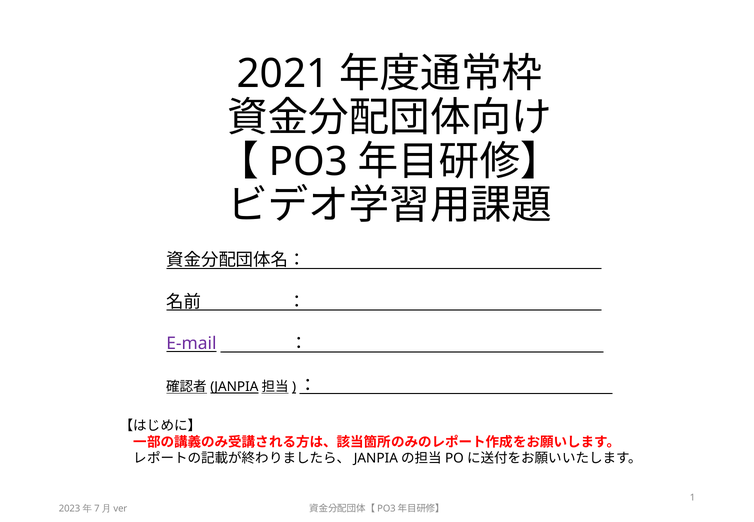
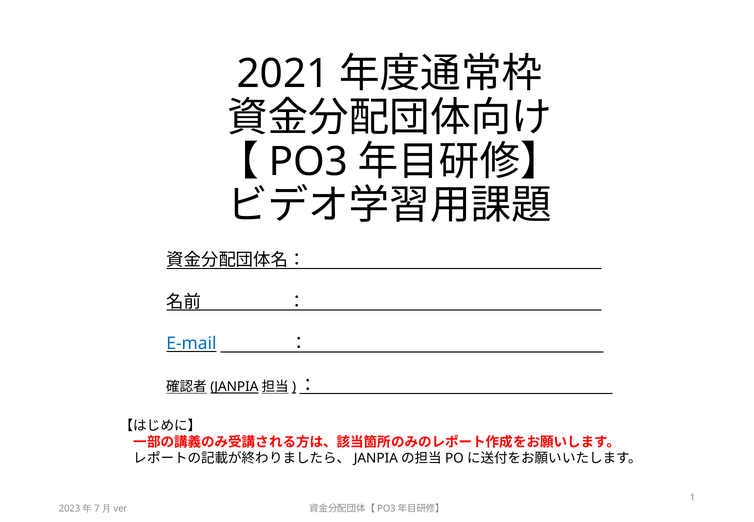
E-mail colour: purple -> blue (191, 344)
